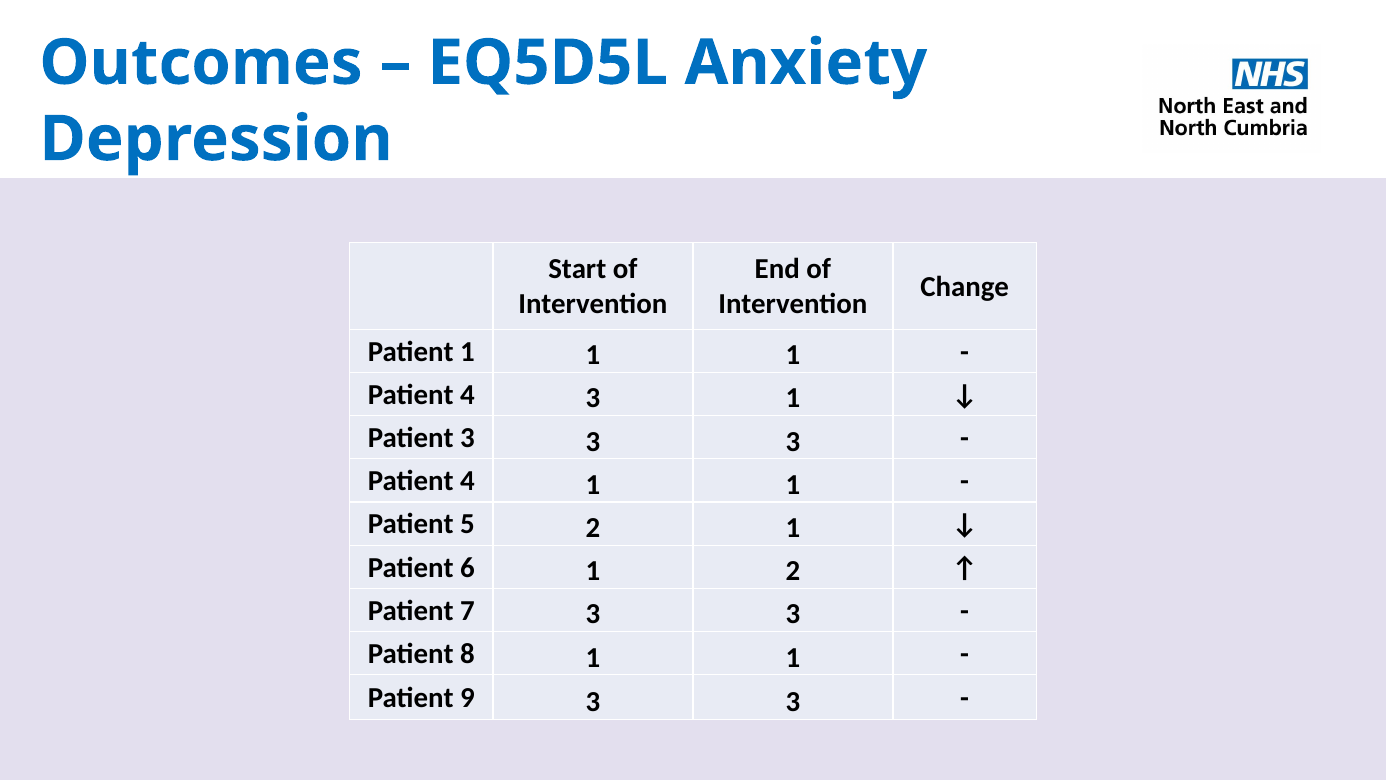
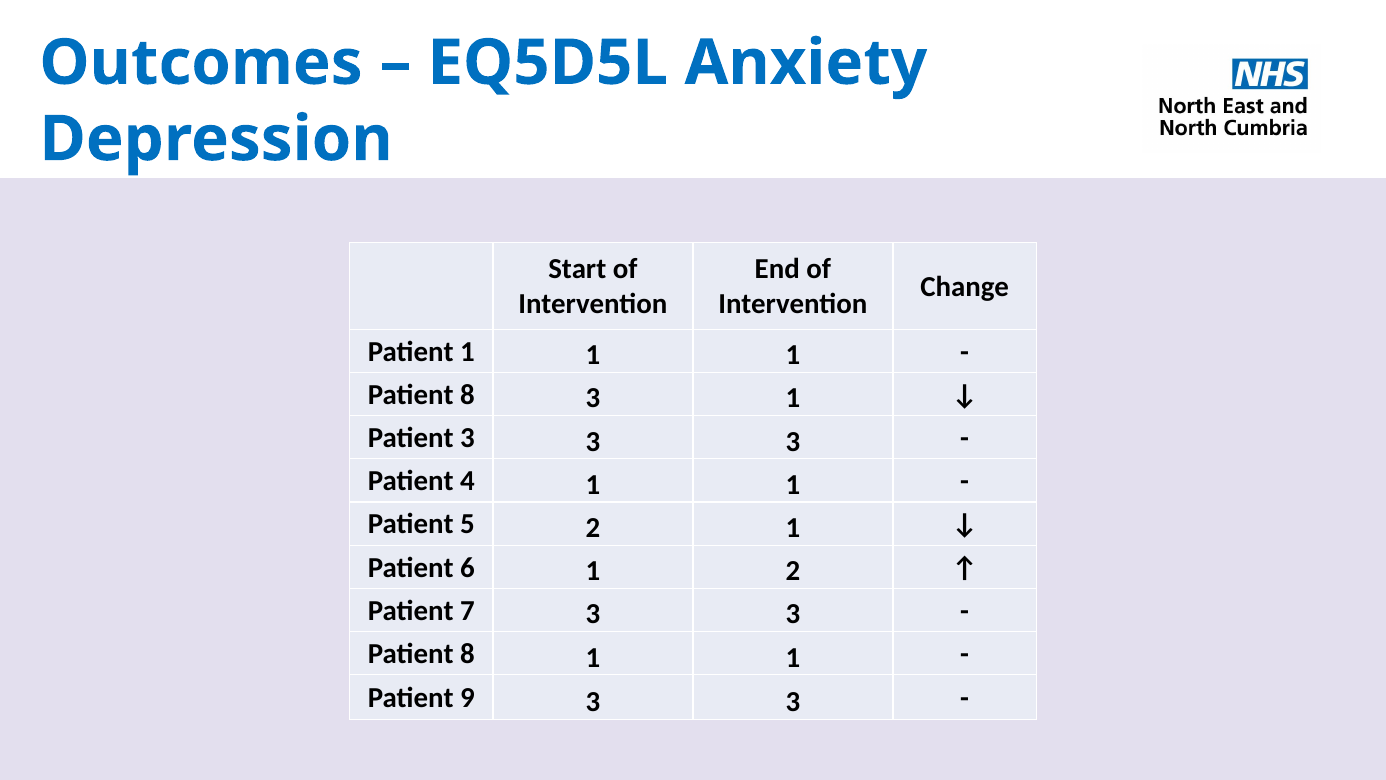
4: 4 -> 8 (467, 395)
